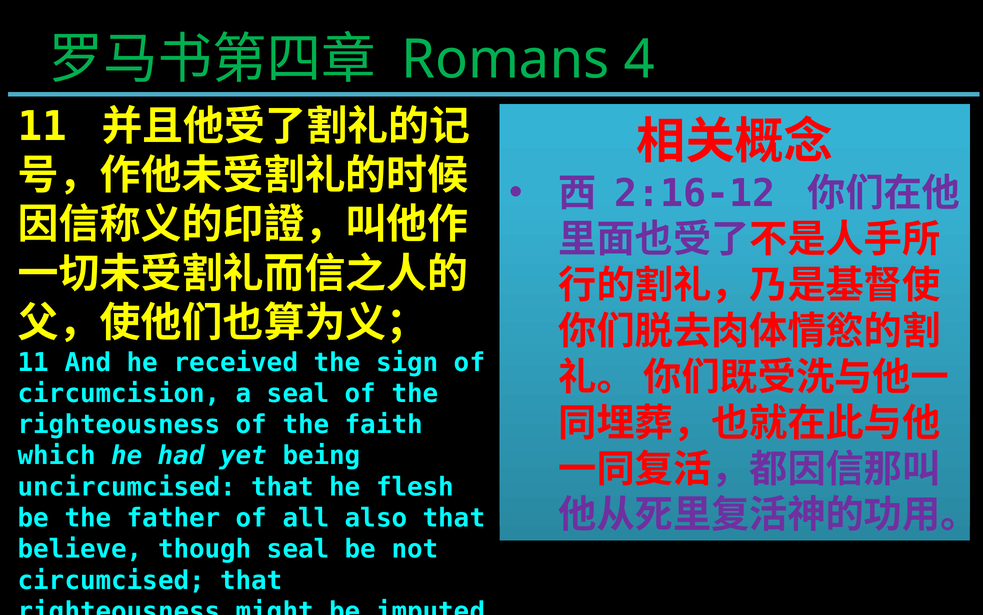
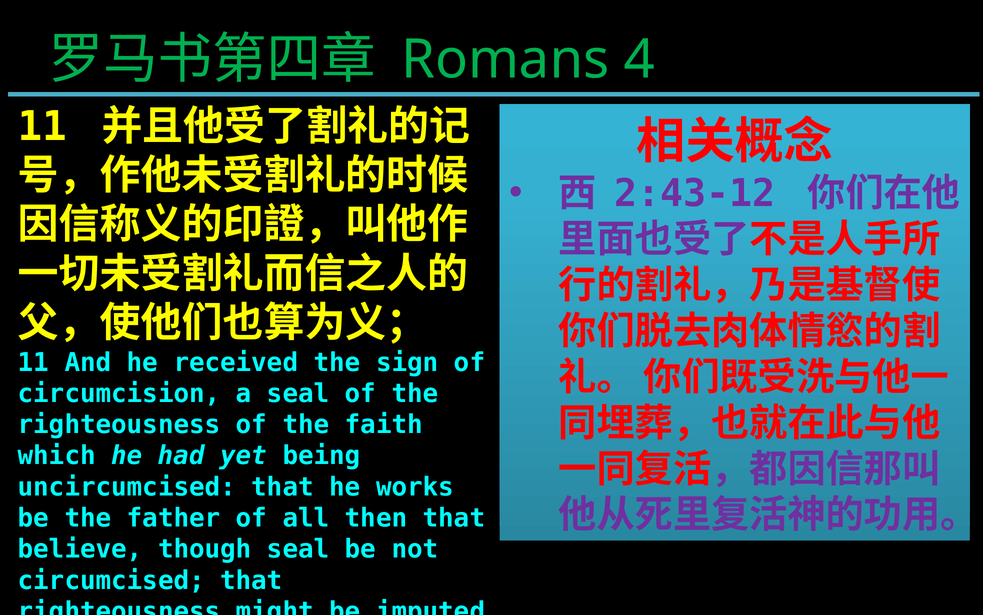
2:16-12: 2:16-12 -> 2:43-12 (695, 194)
flesh: flesh -> works (415, 487)
all also: also -> then (376, 518)
